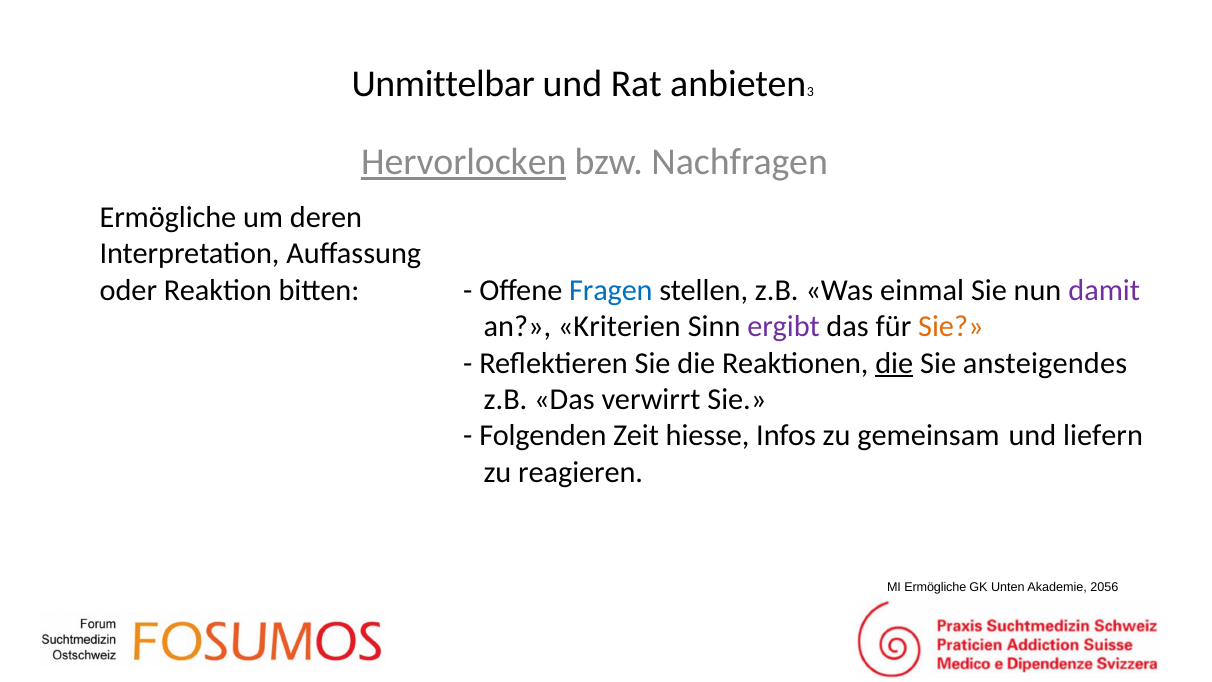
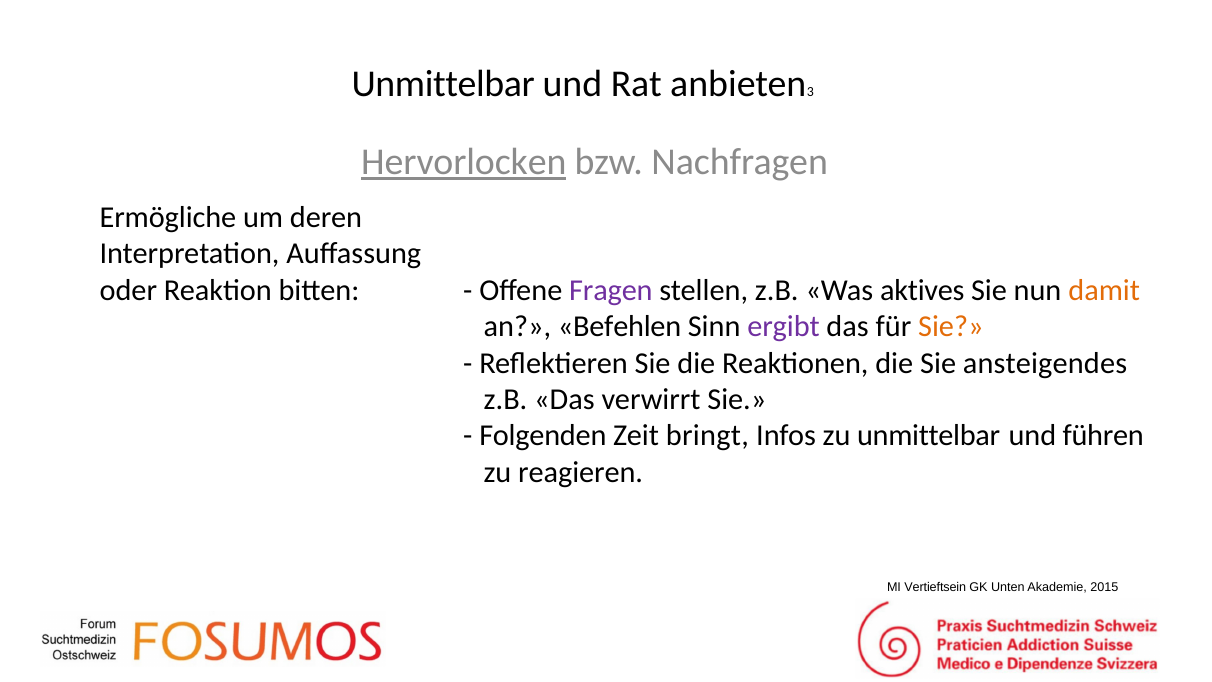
Fragen colour: blue -> purple (611, 290)
einmal: einmal -> aktives (922, 290)
damit colour: purple -> orange (1104, 290)
Kriterien: Kriterien -> Befehlen (620, 327)
die underline: present -> none (894, 363)
hiesse: hiesse -> bringt (707, 436)
zu gemeinsam: gemeinsam -> unmittelbar (929, 436)
liefern: liefern -> führen (1103, 436)
MI Ermögliche: Ermögliche -> Vertieftsein (935, 587)
2056: 2056 -> 2015 (1104, 587)
